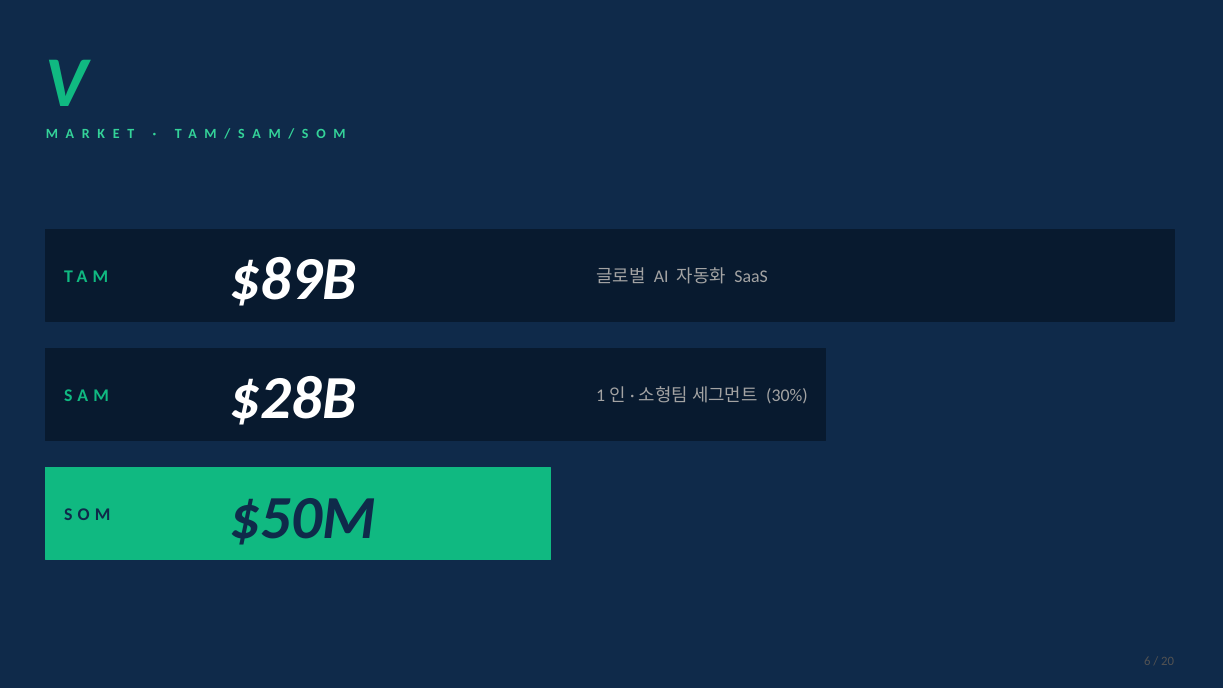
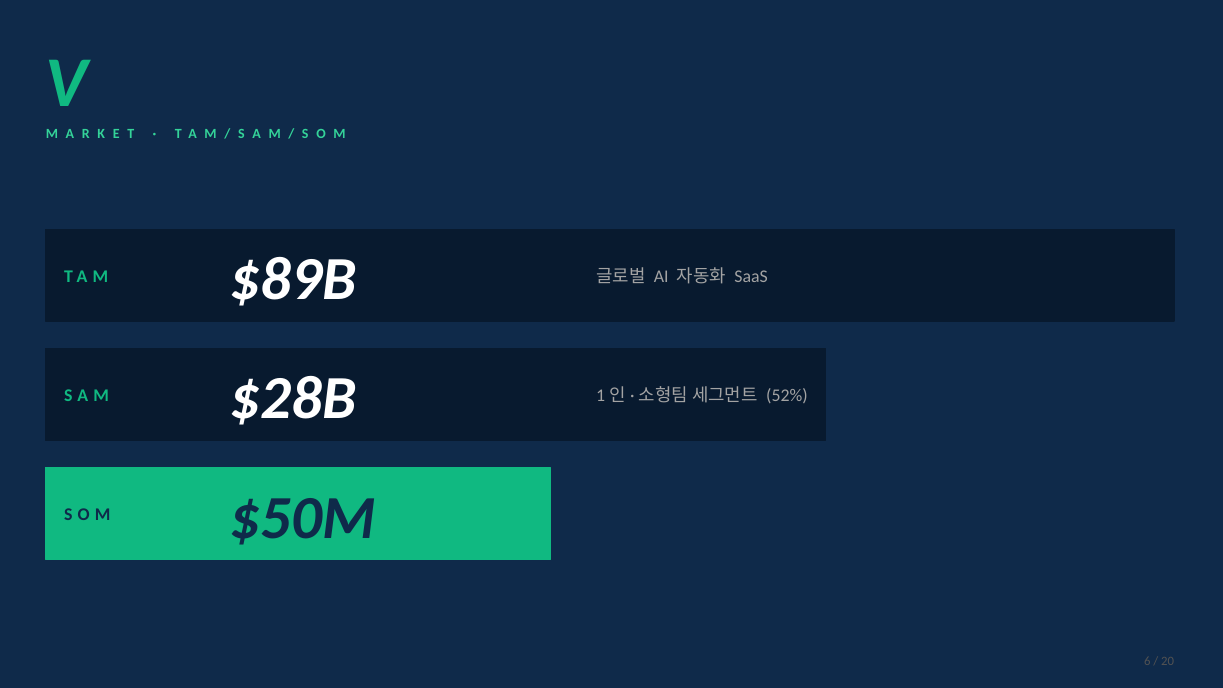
30%: 30% -> 52% (787, 396)
